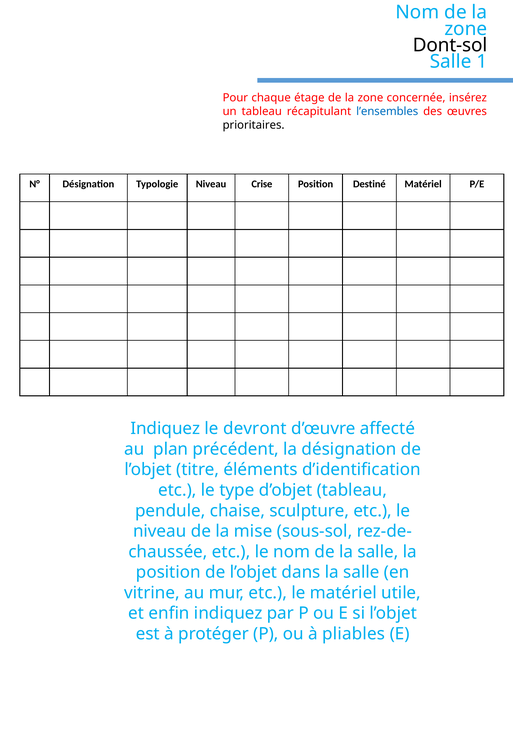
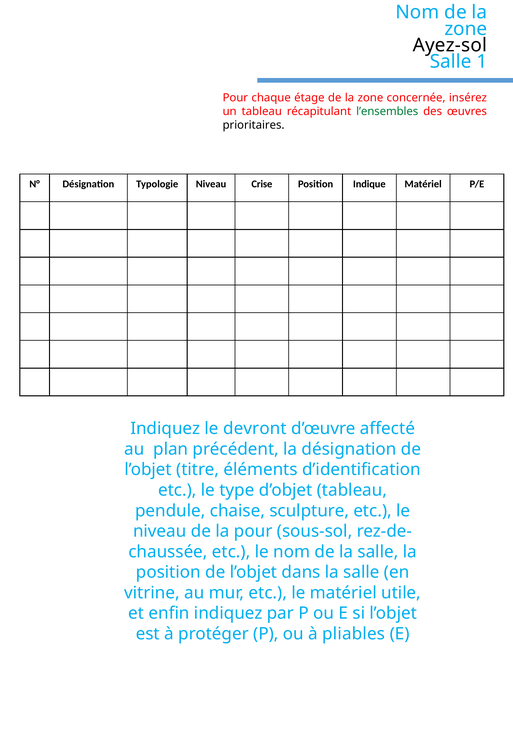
Dont-sol: Dont-sol -> Ayez-sol (450, 45)
l’ensembles colour: blue -> green (387, 111)
Destiné: Destiné -> Indique (369, 184)
la mise: mise -> pour (253, 531)
